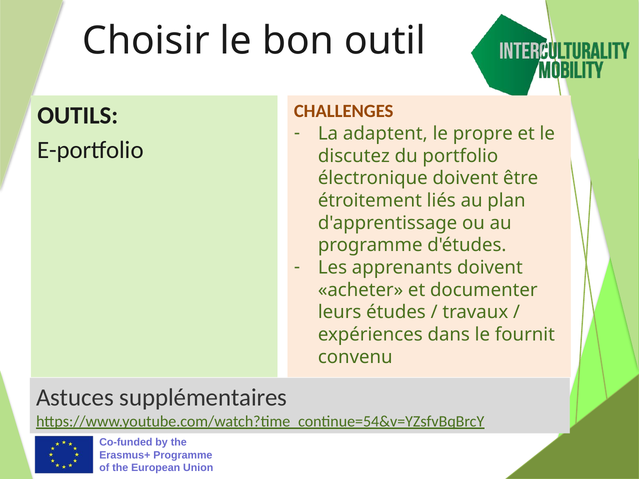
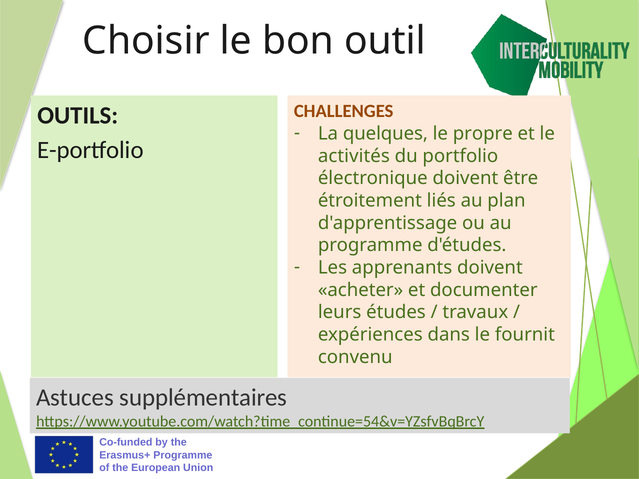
adaptent: adaptent -> quelques (385, 134)
discutez: discutez -> activités (354, 156)
